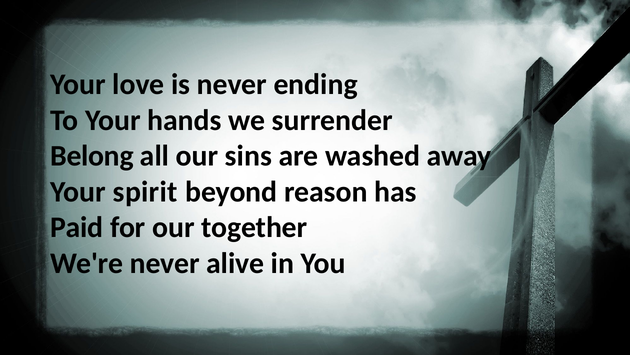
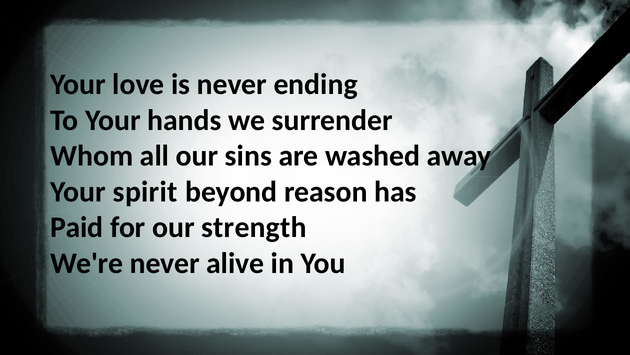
Belong: Belong -> Whom (92, 156)
together: together -> strength (254, 227)
